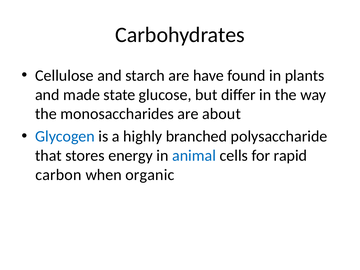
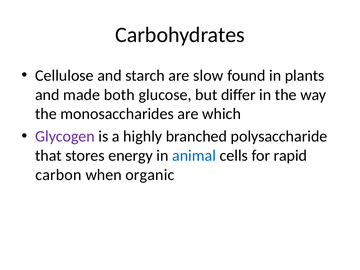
have: have -> slow (208, 76)
state: state -> both (119, 95)
about: about -> which (222, 114)
Glycogen colour: blue -> purple (65, 136)
